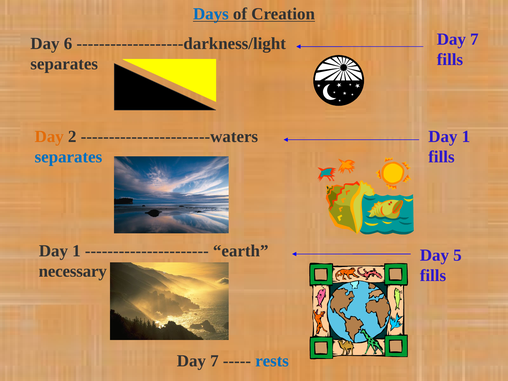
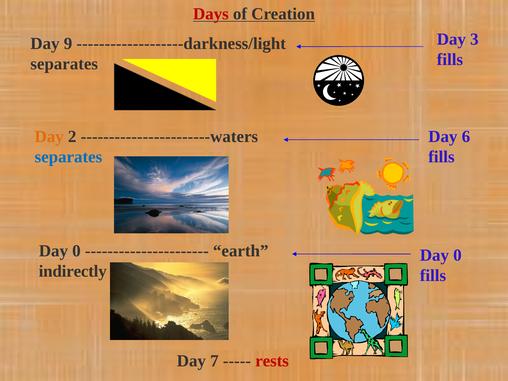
Days colour: blue -> red (211, 14)
7: 7 -> 3 (474, 39)
6: 6 -> 9 (68, 43)
1: 1 -> 6 (466, 137)
1: 1 -> 0 (76, 251)
5: 5 -> 0 (457, 255)
necessary: necessary -> indirectly (73, 271)
rests colour: blue -> red (272, 361)
